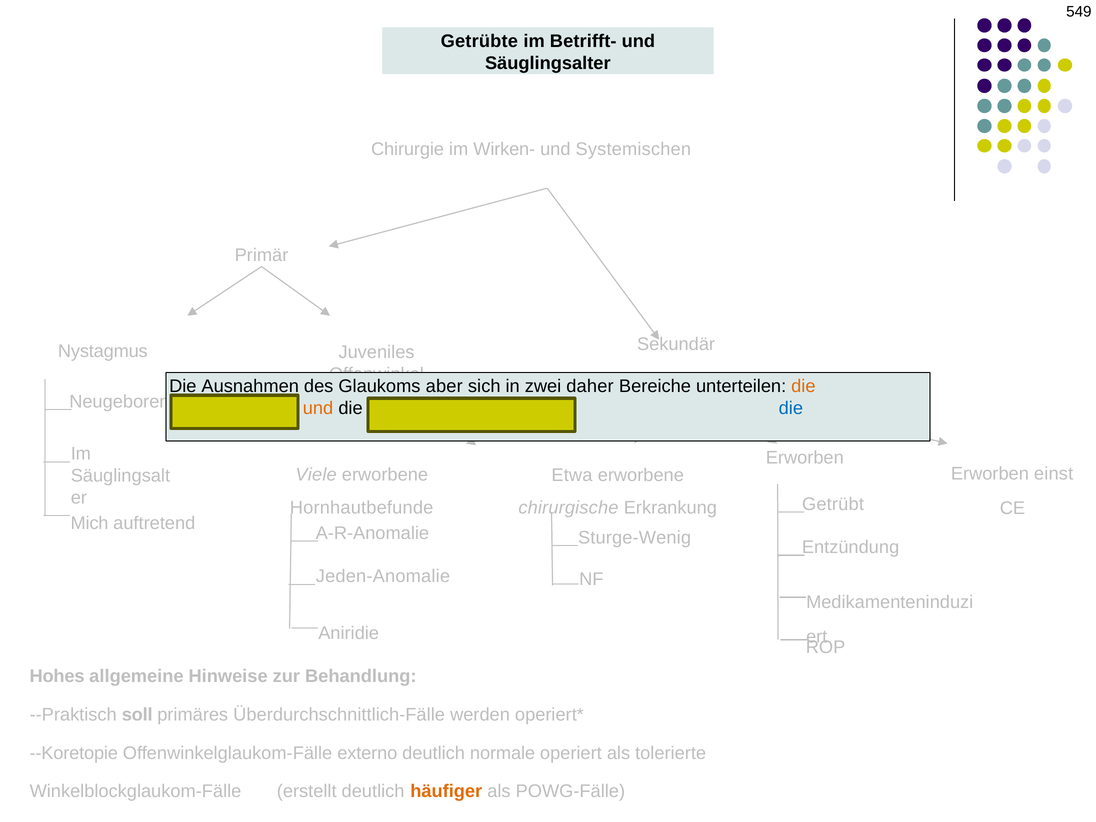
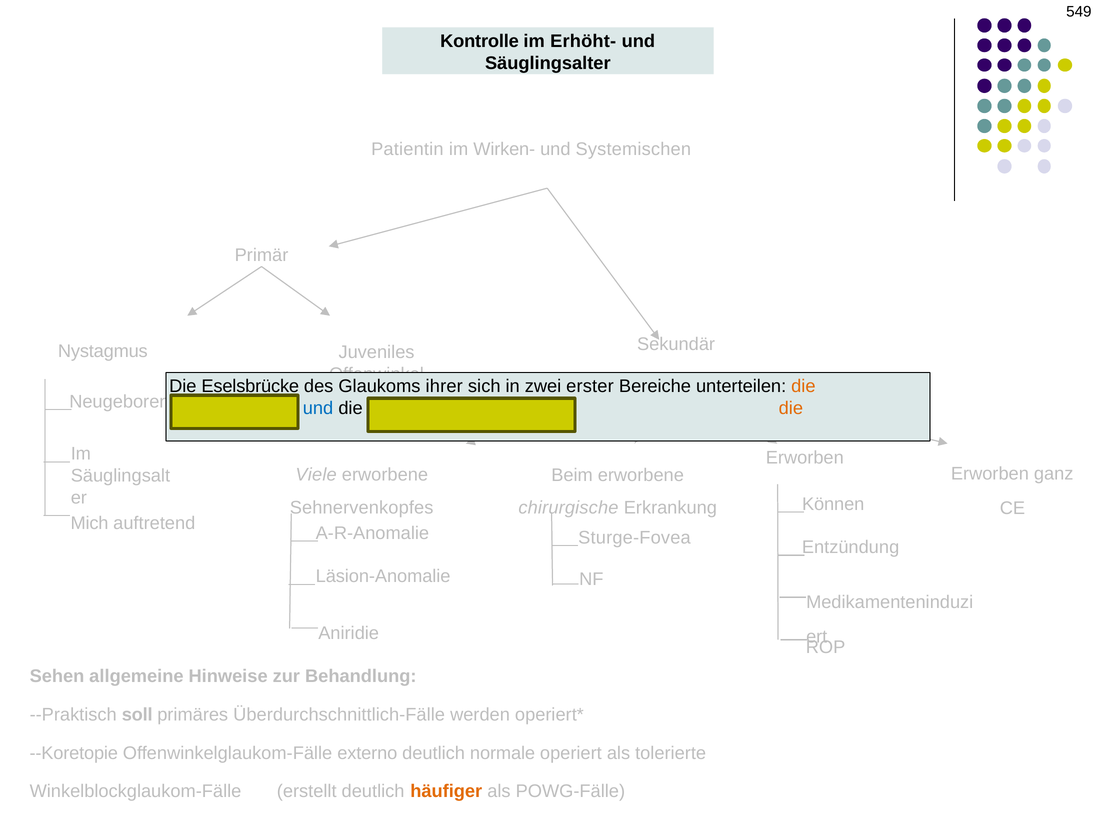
Getrübte: Getrübte -> Kontrolle (479, 41)
Betrifft-: Betrifft- -> Erhöht- (583, 41)
Chirurgie: Chirurgie -> Patientin (407, 149)
Ausnahmen: Ausnahmen -> Eselsbrücke (250, 386)
aber: aber -> ihrer (444, 386)
daher: daher -> erster (590, 386)
und colour: orange -> blue (318, 408)
die colour: blue -> orange (791, 408)
einst: einst -> ganz (1054, 474)
Etwa: Etwa -> Beim (572, 475)
Getrübt: Getrübt -> Können (833, 504)
Hornhautbefunde: Hornhautbefunde -> Sehnervenkopfes (362, 508)
Sturge-Wenig: Sturge-Wenig -> Sturge-Fovea (635, 538)
Jeden-Anomalie: Jeden-Anomalie -> Läsion-Anomalie (383, 576)
Hohes: Hohes -> Sehen (57, 676)
